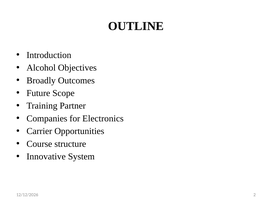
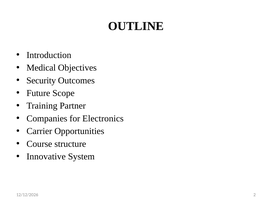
Alcohol: Alcohol -> Medical (41, 68)
Broadly: Broadly -> Security (41, 80)
